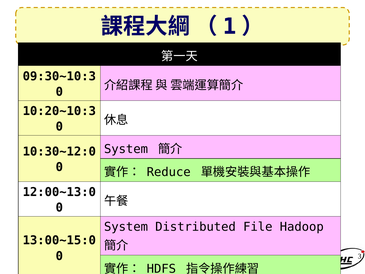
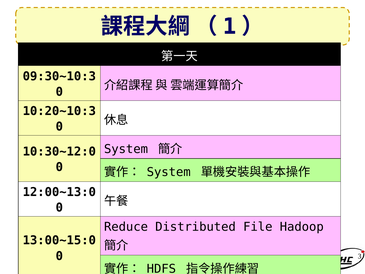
Reduce: Reduce -> System (169, 172)
System: System -> Reduce (126, 227)
